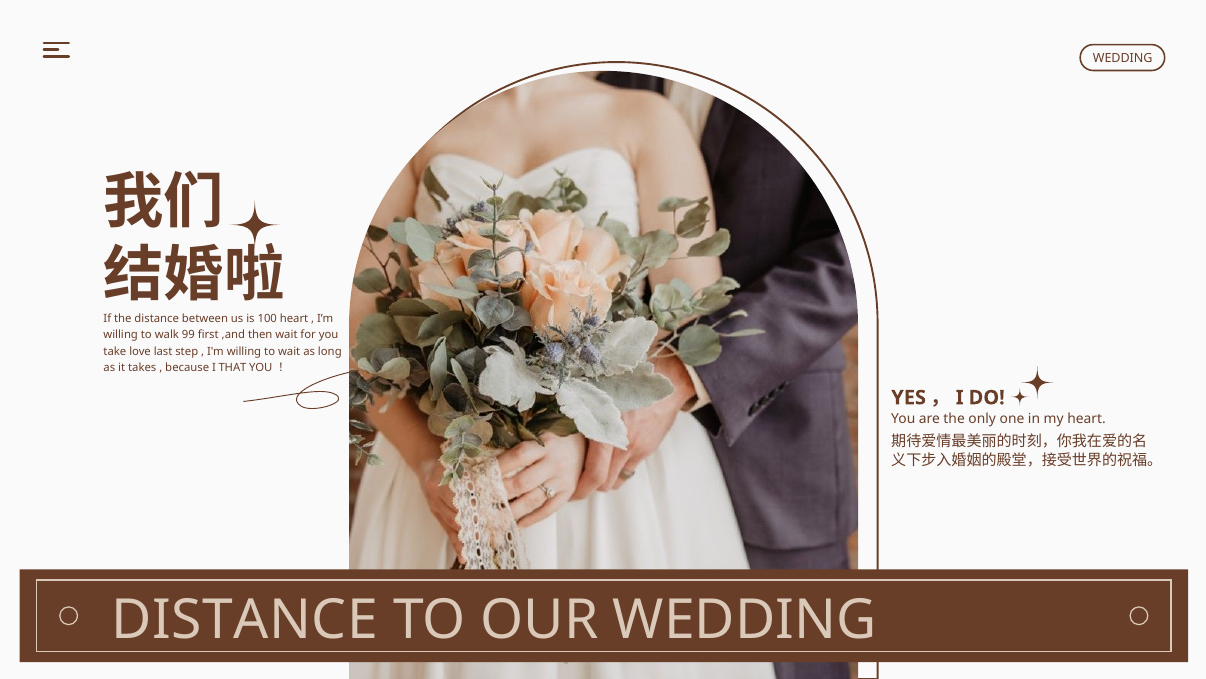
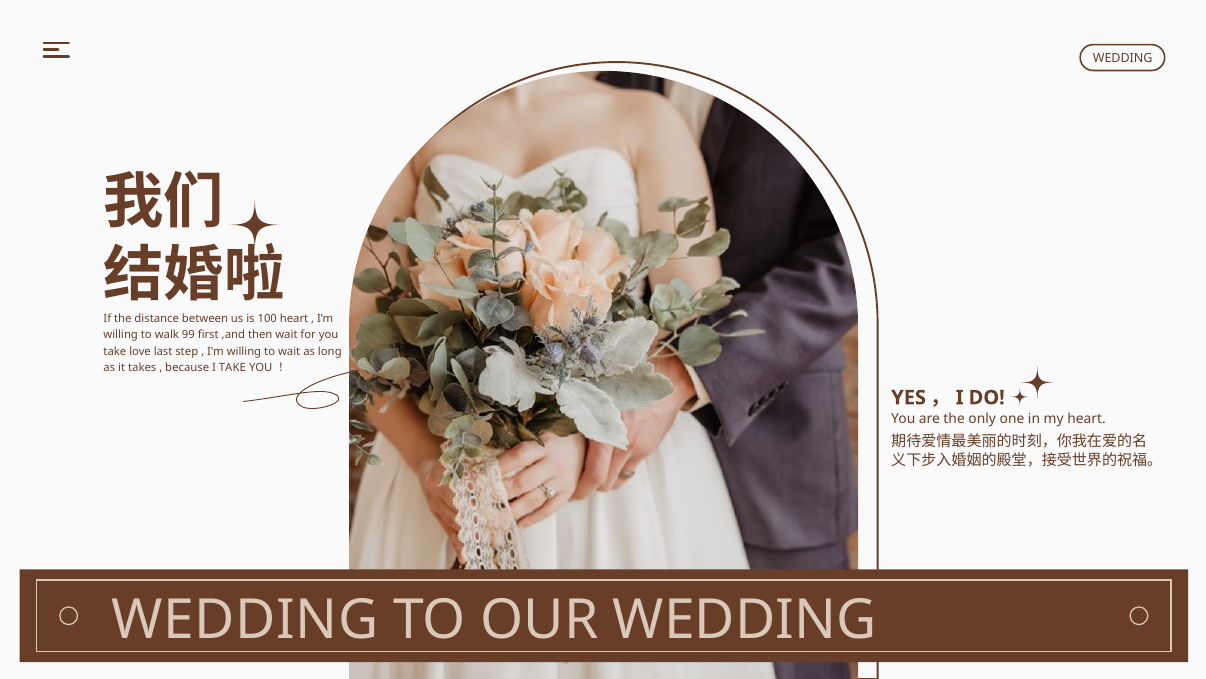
I THAT: THAT -> TAKE (232, 367)
DISTANCE: DISTANCE -> WEDDING (245, 619)
